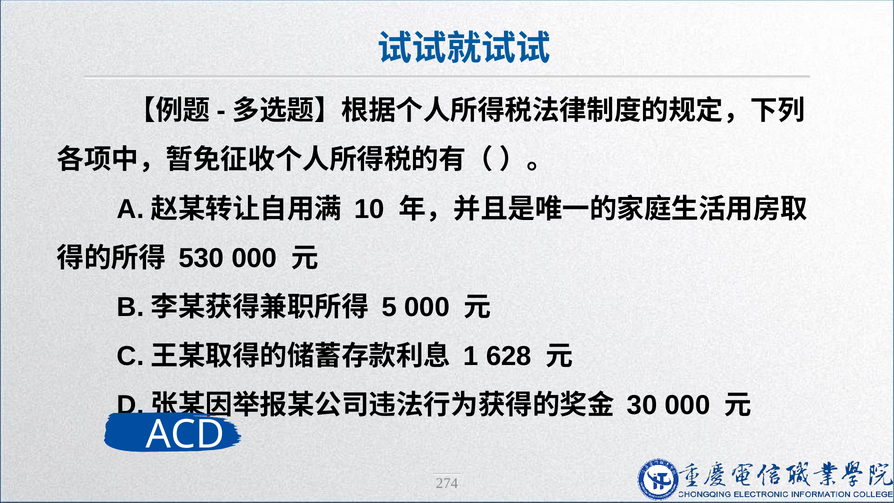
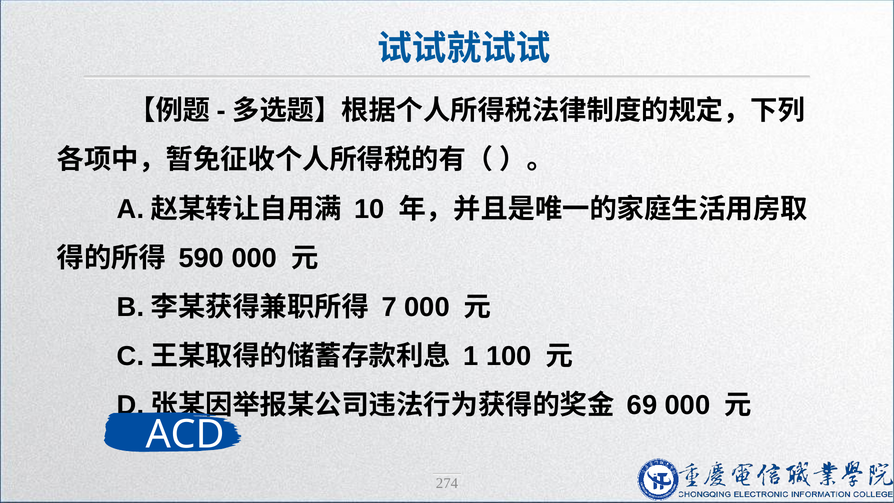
530: 530 -> 590 (201, 258)
5: 5 -> 7 (389, 307)
628: 628 -> 100 (509, 356)
30: 30 -> 69 (642, 405)
